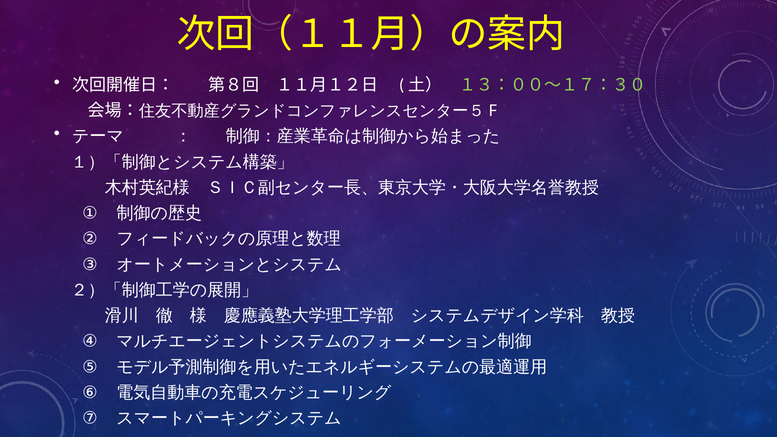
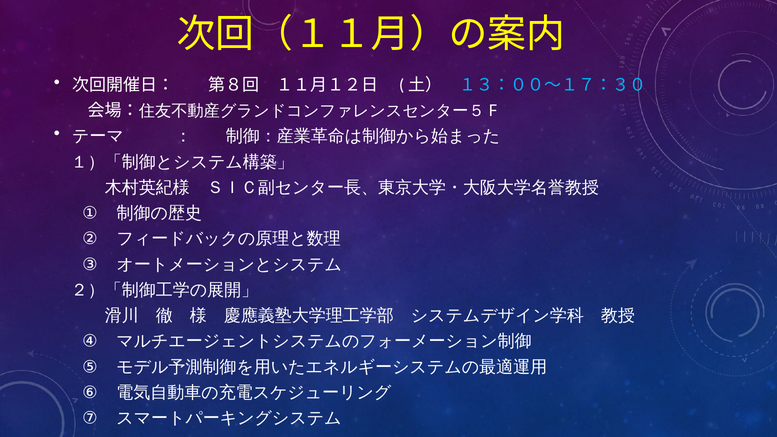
１３：００～１７：３０ colour: light green -> light blue (553, 85)
